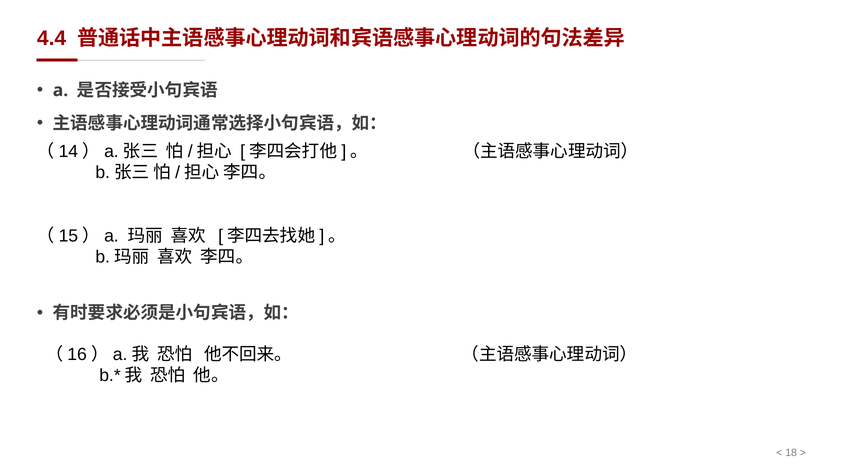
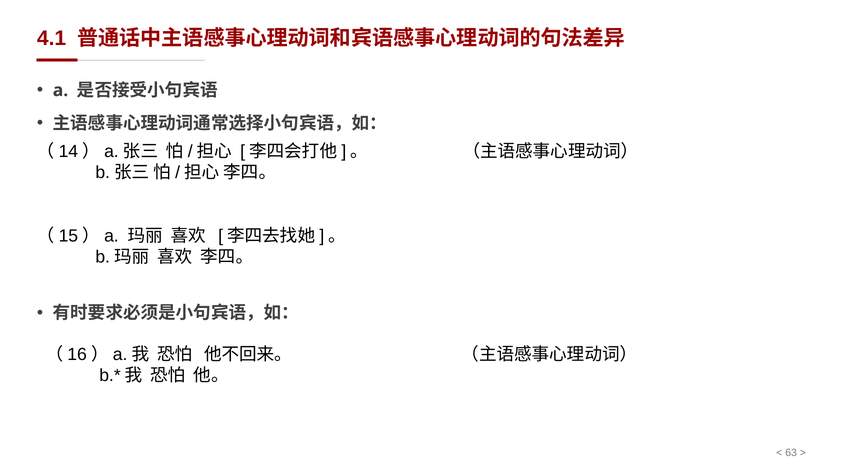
4.4: 4.4 -> 4.1 (52, 38)
18: 18 -> 63 (791, 453)
